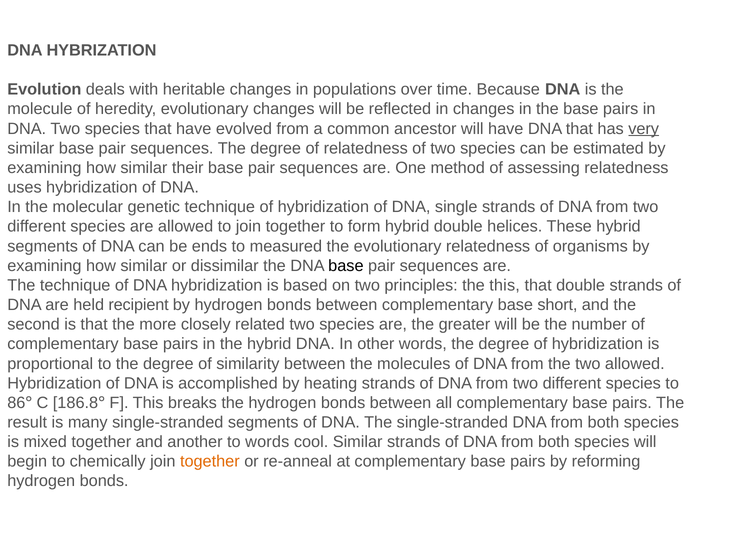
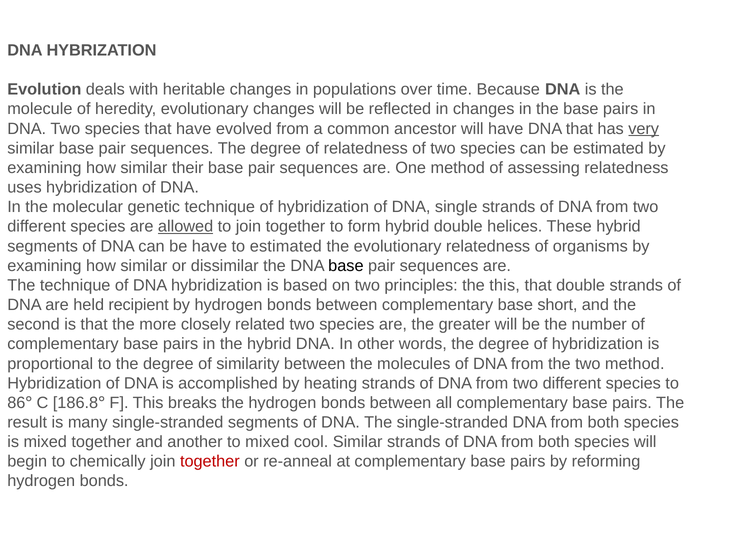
allowed underline: none -> present (186, 227)
be ends: ends -> have (209, 246)
to measured: measured -> estimated (286, 246)
two allowed: allowed -> method (635, 364)
to words: words -> mixed (267, 442)
together colour: orange -> red (210, 462)
